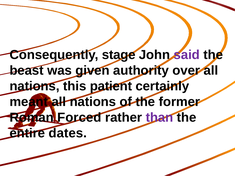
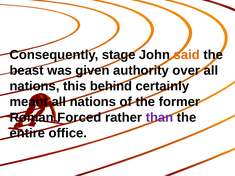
said colour: purple -> orange (187, 55)
patient: patient -> behind (111, 86)
dates: dates -> office (68, 133)
